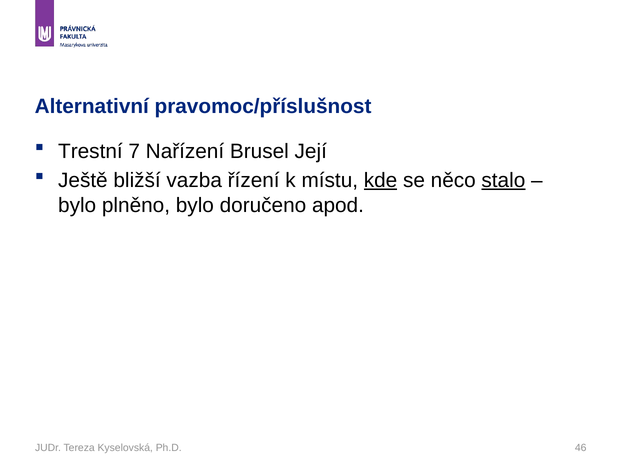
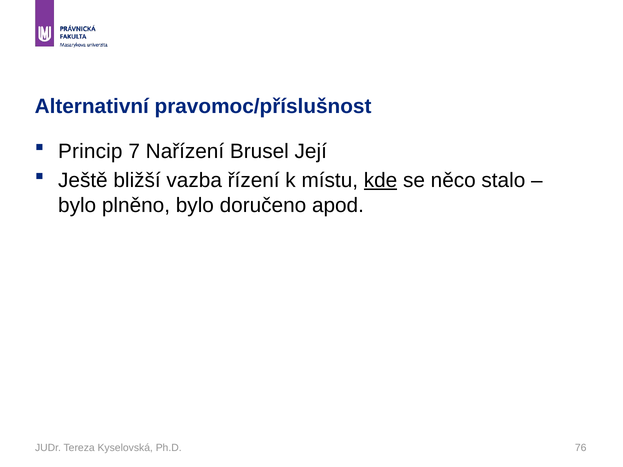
Trestní: Trestní -> Princip (90, 151)
stalo underline: present -> none (503, 180)
46: 46 -> 76 (581, 448)
